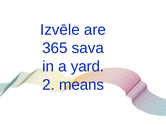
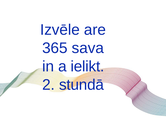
yard: yard -> ielikt (87, 66)
means: means -> stundā (81, 84)
